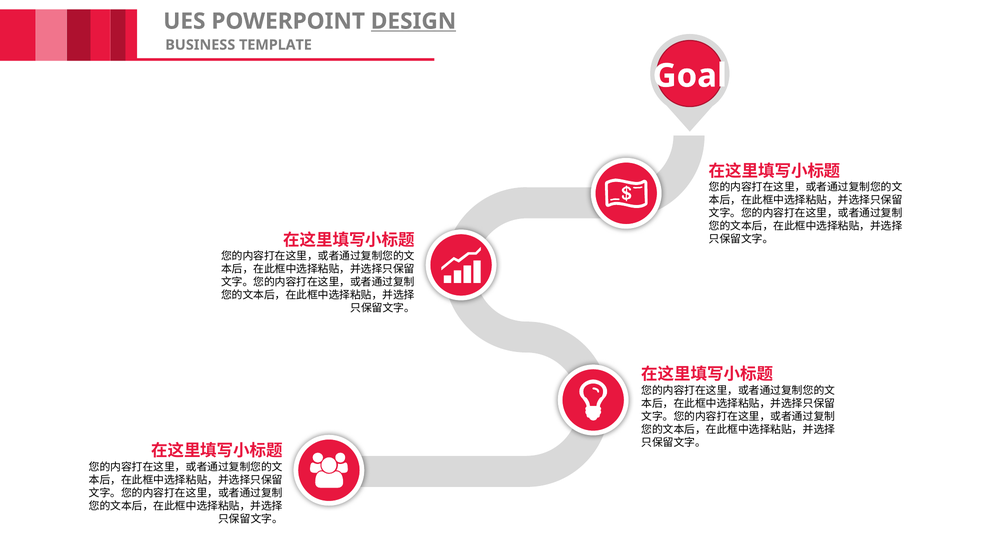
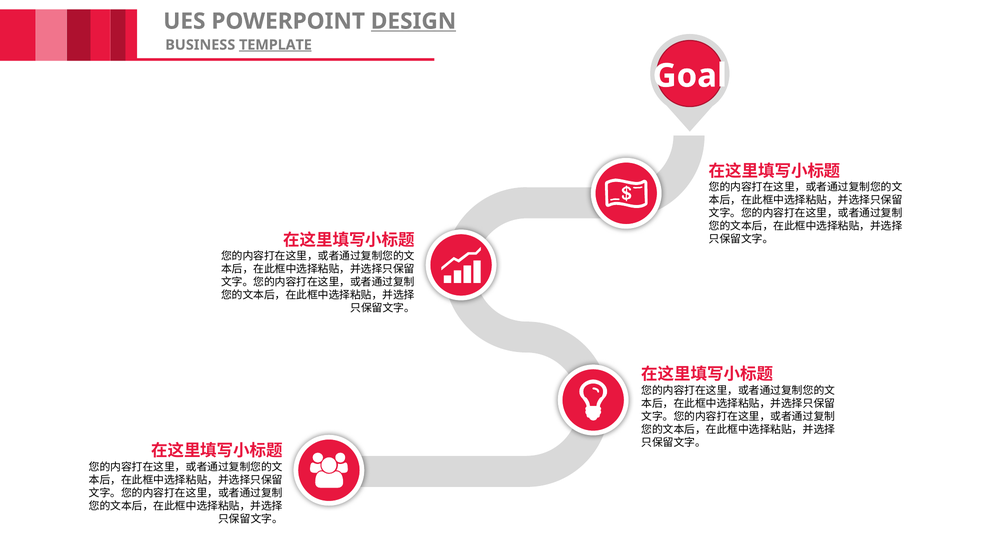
TEMPLATE underline: none -> present (275, 45)
